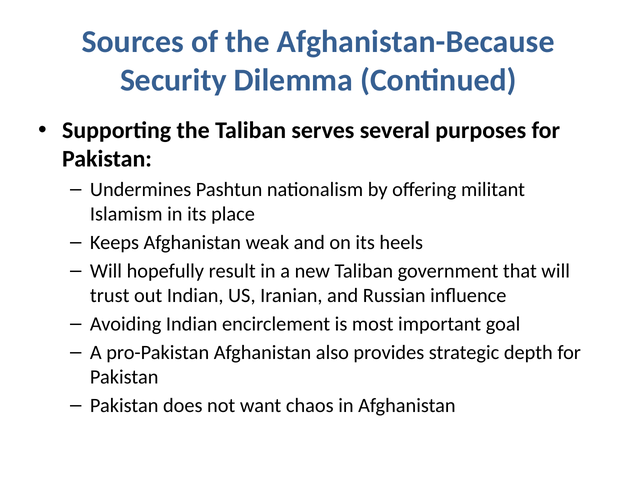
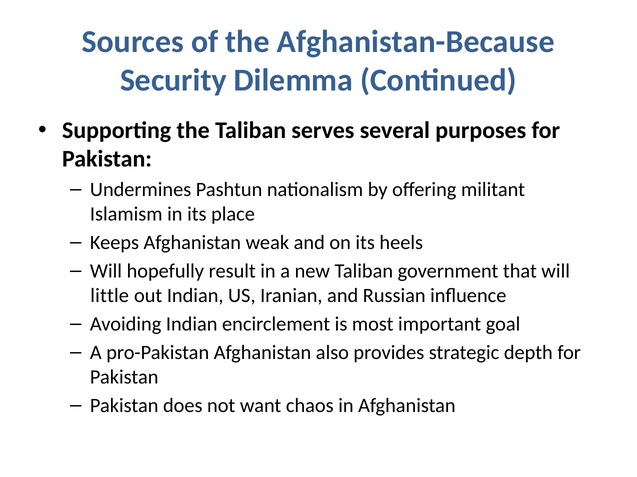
trust: trust -> little (110, 296)
